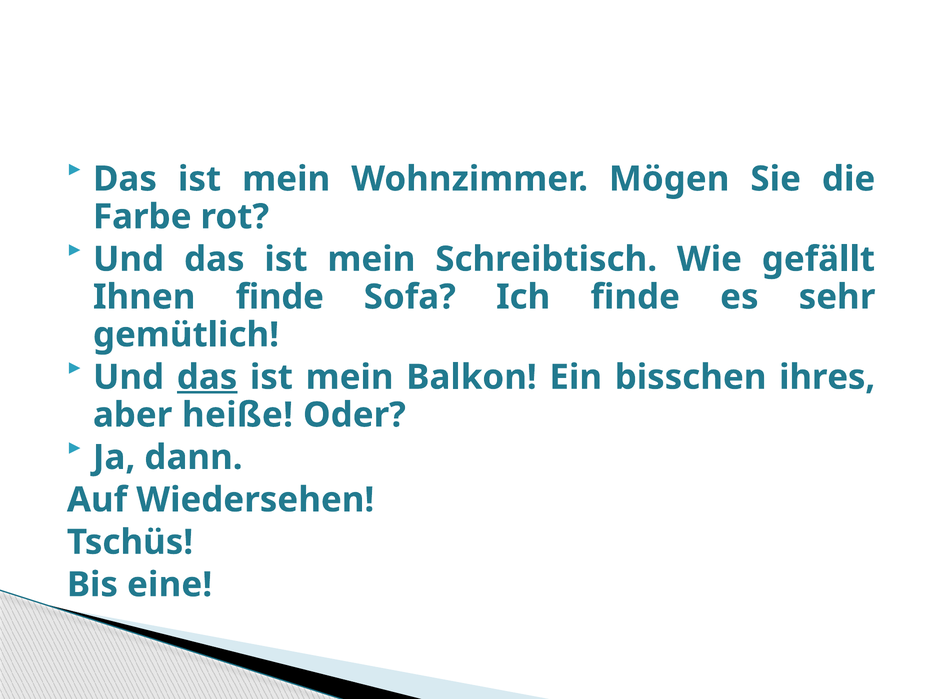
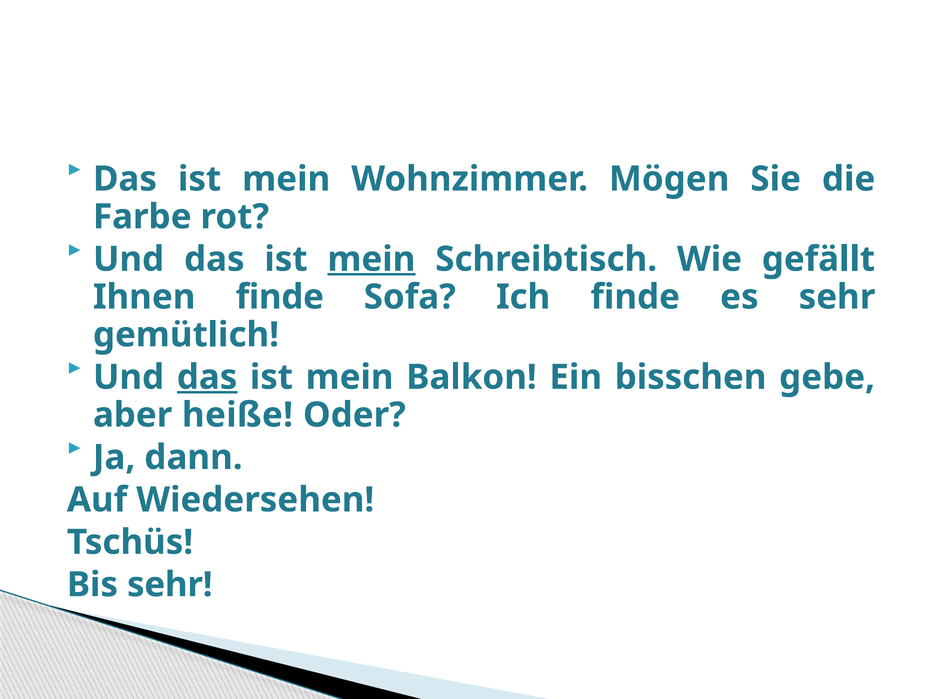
mein underline: none -> present (371, 259)
ihres: ihres -> gebe (827, 377)
Bis eine: eine -> sehr (170, 584)
